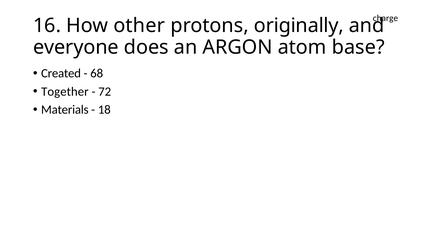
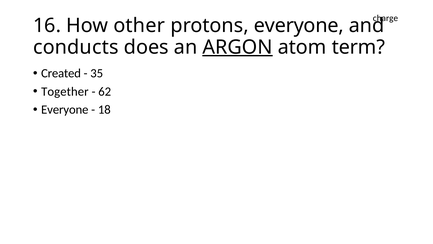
protons originally: originally -> everyone (299, 26)
everyone: everyone -> conducts (76, 47)
ARGON underline: none -> present (238, 47)
base: base -> term (358, 47)
68: 68 -> 35 (97, 73)
72: 72 -> 62 (105, 91)
Materials: Materials -> Everyone (65, 110)
